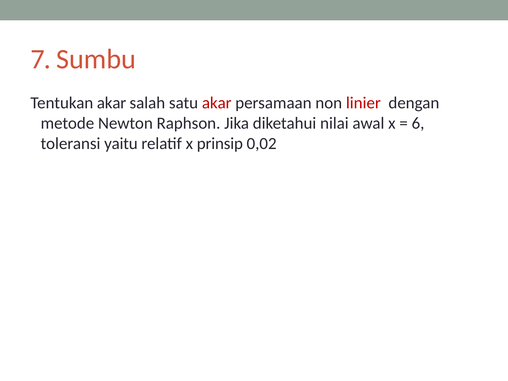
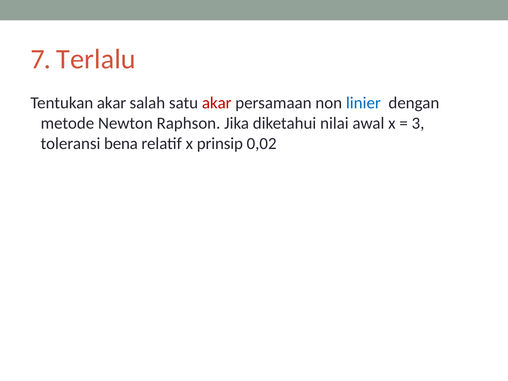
Sumbu: Sumbu -> Terlalu (96, 59)
linier colour: red -> blue (363, 103)
6: 6 -> 3 (418, 123)
yaitu: yaitu -> bena (121, 143)
